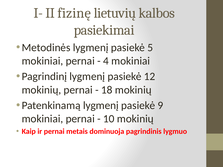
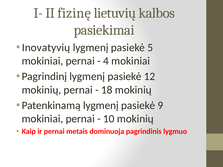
Metodinės: Metodinės -> Inovatyvių (46, 48)
